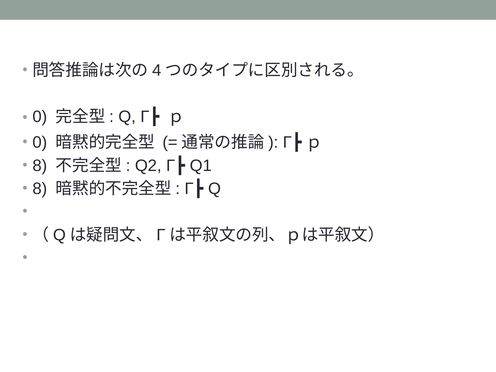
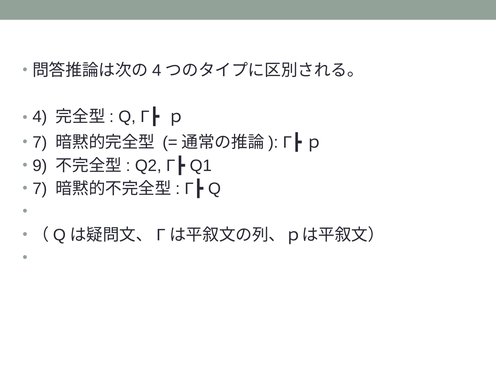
0: 0 -> 4 (40, 117)
0: 0 -> 7 (40, 143)
8: 8 -> 9 (40, 166)
8: 8 -> 7 (40, 189)
